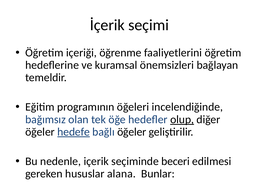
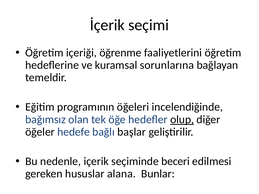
önemsizleri: önemsizleri -> sorunlarına (167, 65)
hedefe underline: present -> none (74, 132)
bağlı öğeler: öğeler -> başlar (132, 132)
